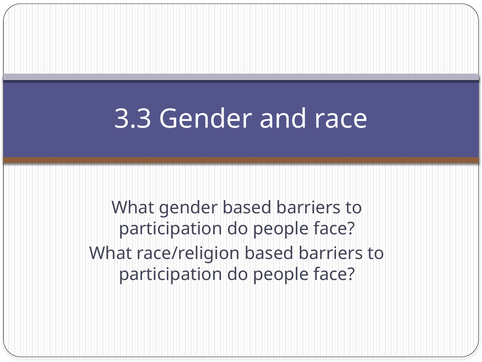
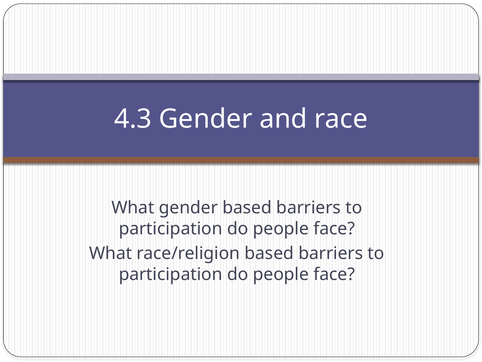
3.3: 3.3 -> 4.3 (133, 119)
